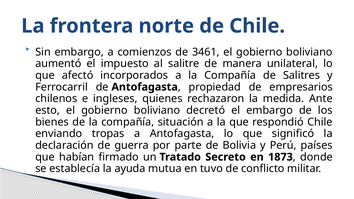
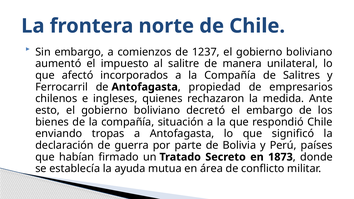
3461: 3461 -> 1237 (206, 52)
tuvo: tuvo -> área (211, 169)
